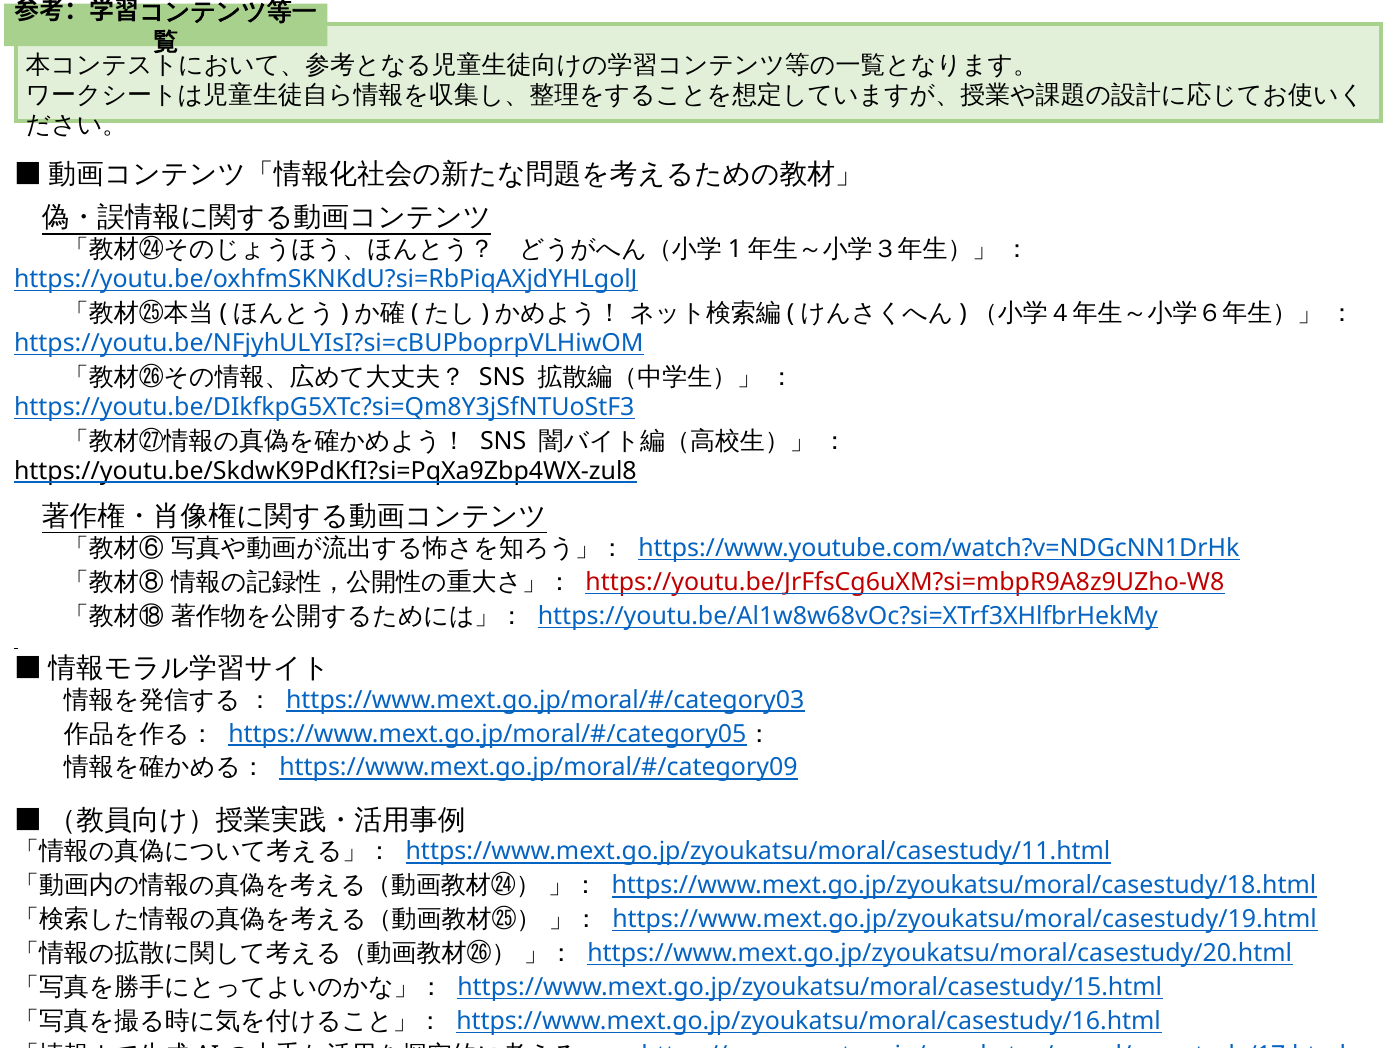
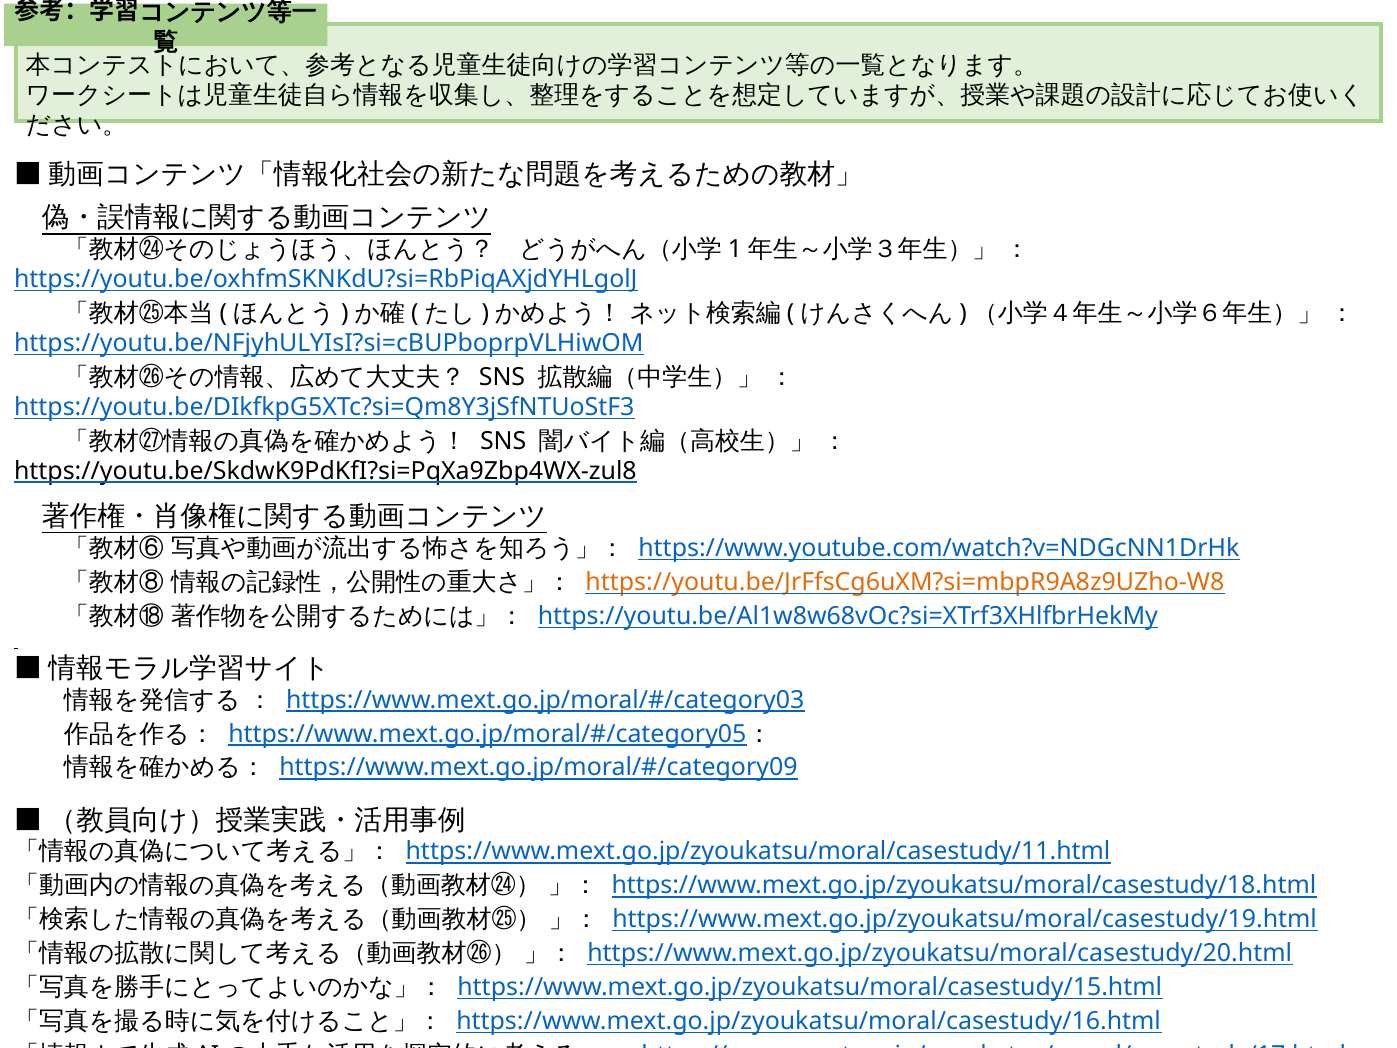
https://youtu.be/JrFfsCg6uXM?si=mbpR9A8z9UZho-W8 colour: red -> orange (905, 582)
